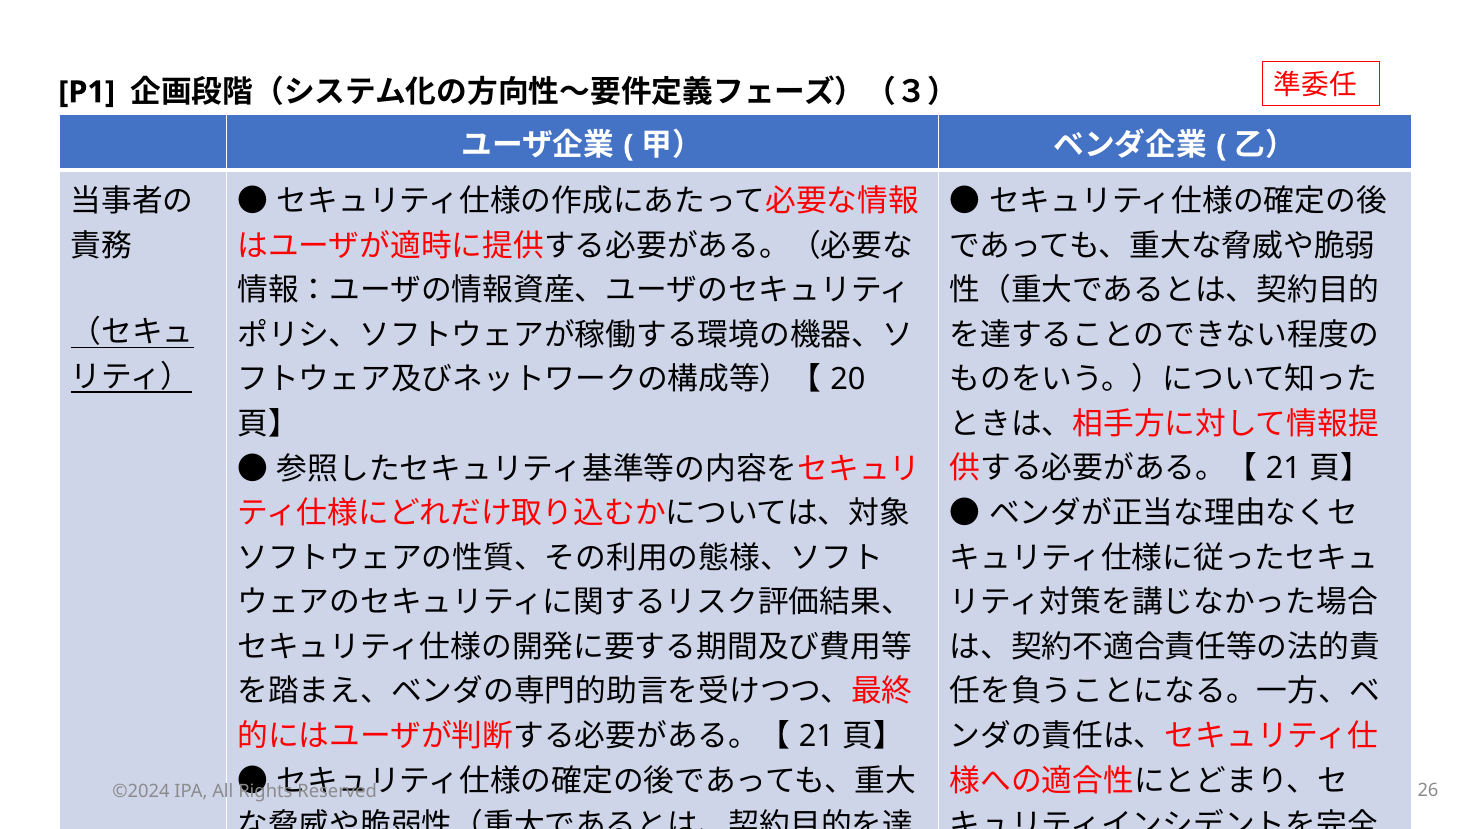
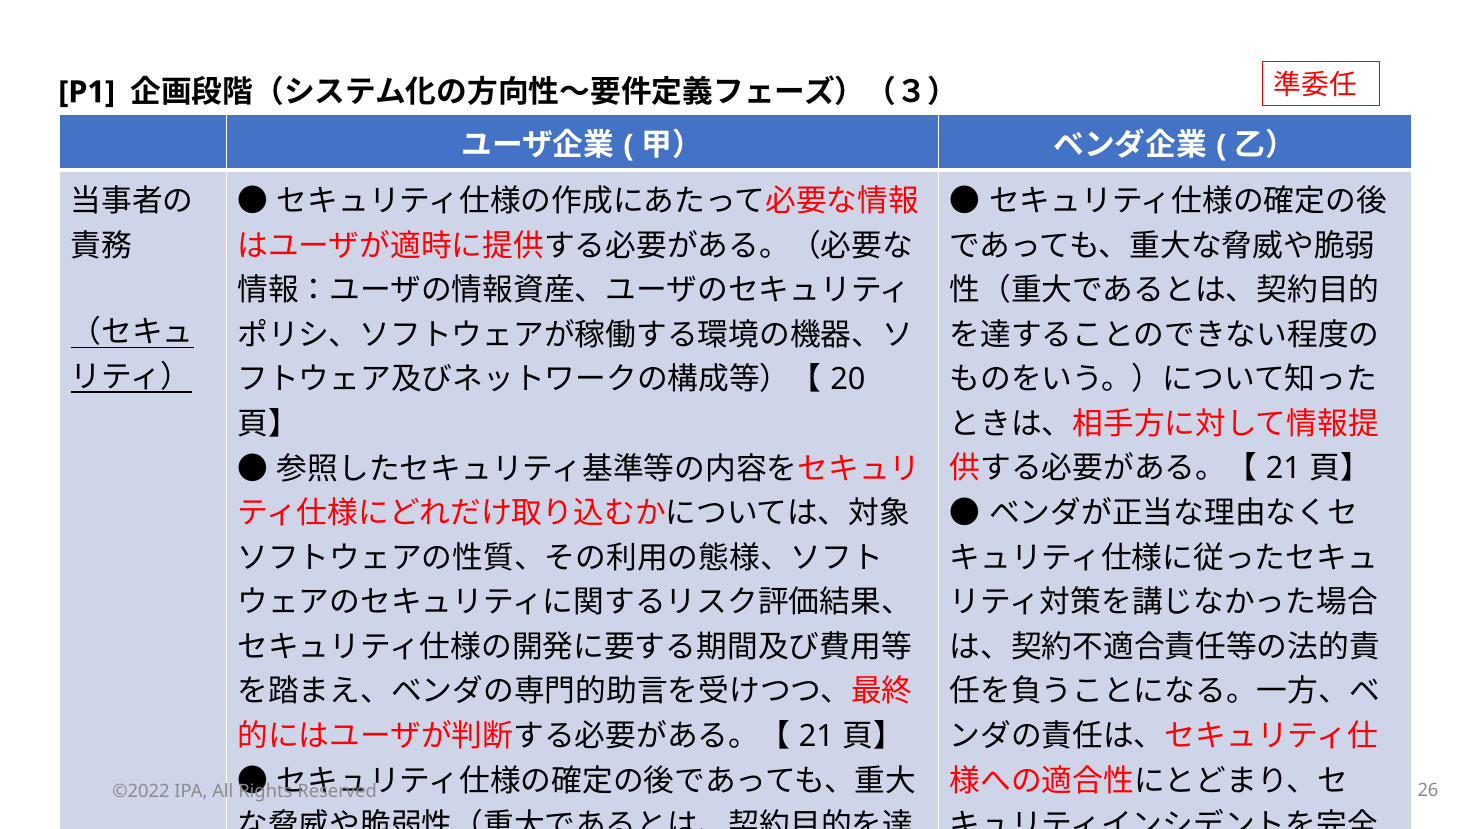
©2024: ©2024 -> ©2022 (141, 791)
